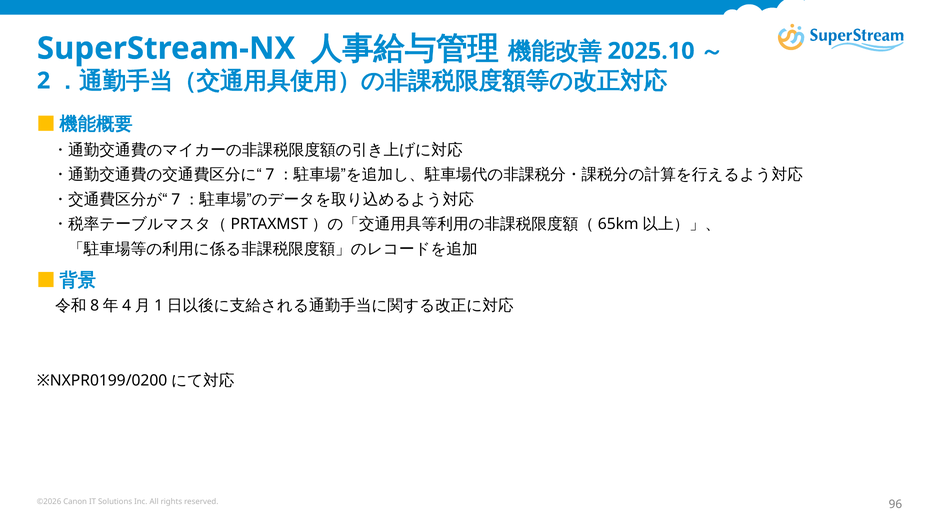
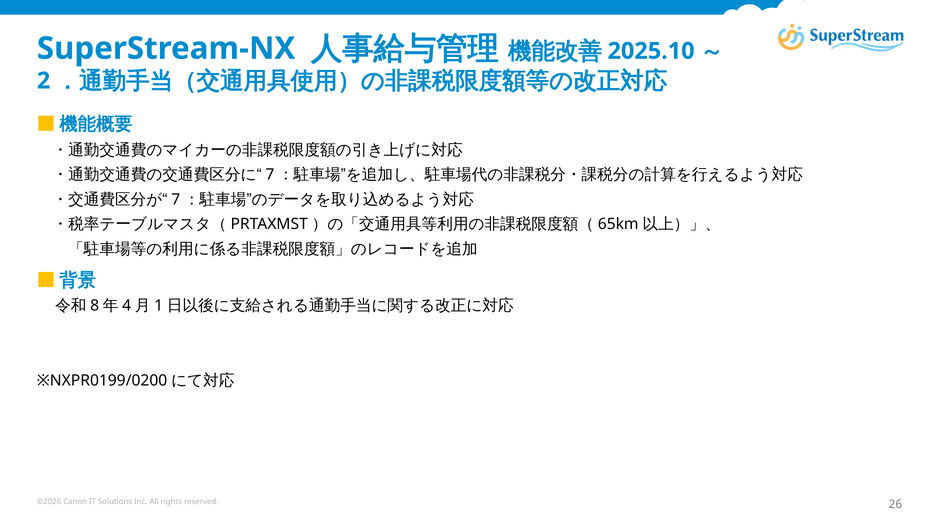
96: 96 -> 26 (895, 505)
